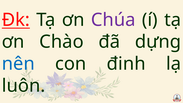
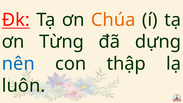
Chúa colour: purple -> orange (113, 20)
Chào: Chào -> Từng (62, 42)
đinh: đinh -> thập (126, 64)
